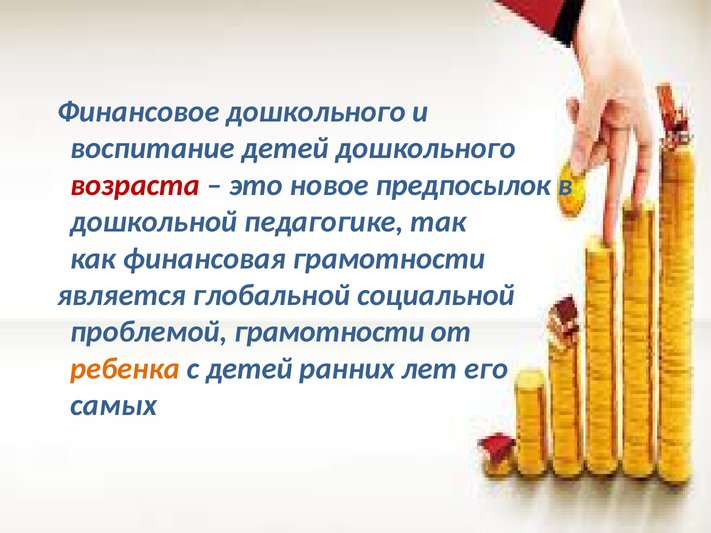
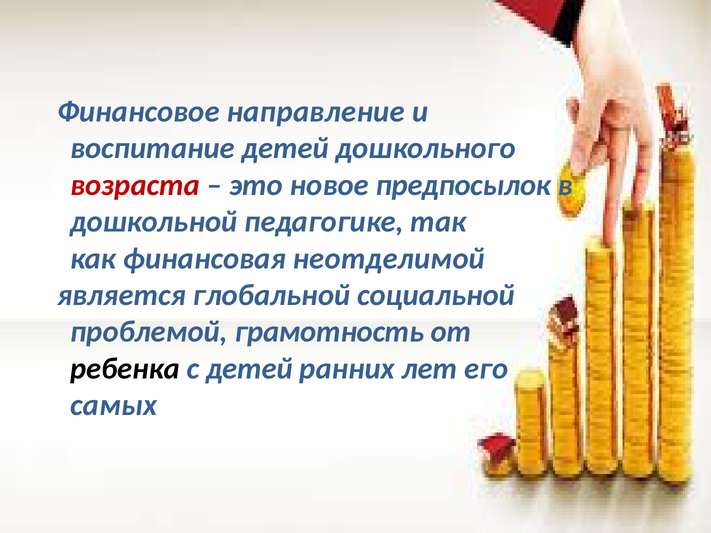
Финансовое дошкольного: дошкольного -> направление (316, 112)
финансовая грамотности: грамотности -> неотделимой (389, 259)
проблемой грамотности: грамотности -> грамотность (329, 332)
ребенка colour: orange -> black (125, 369)
